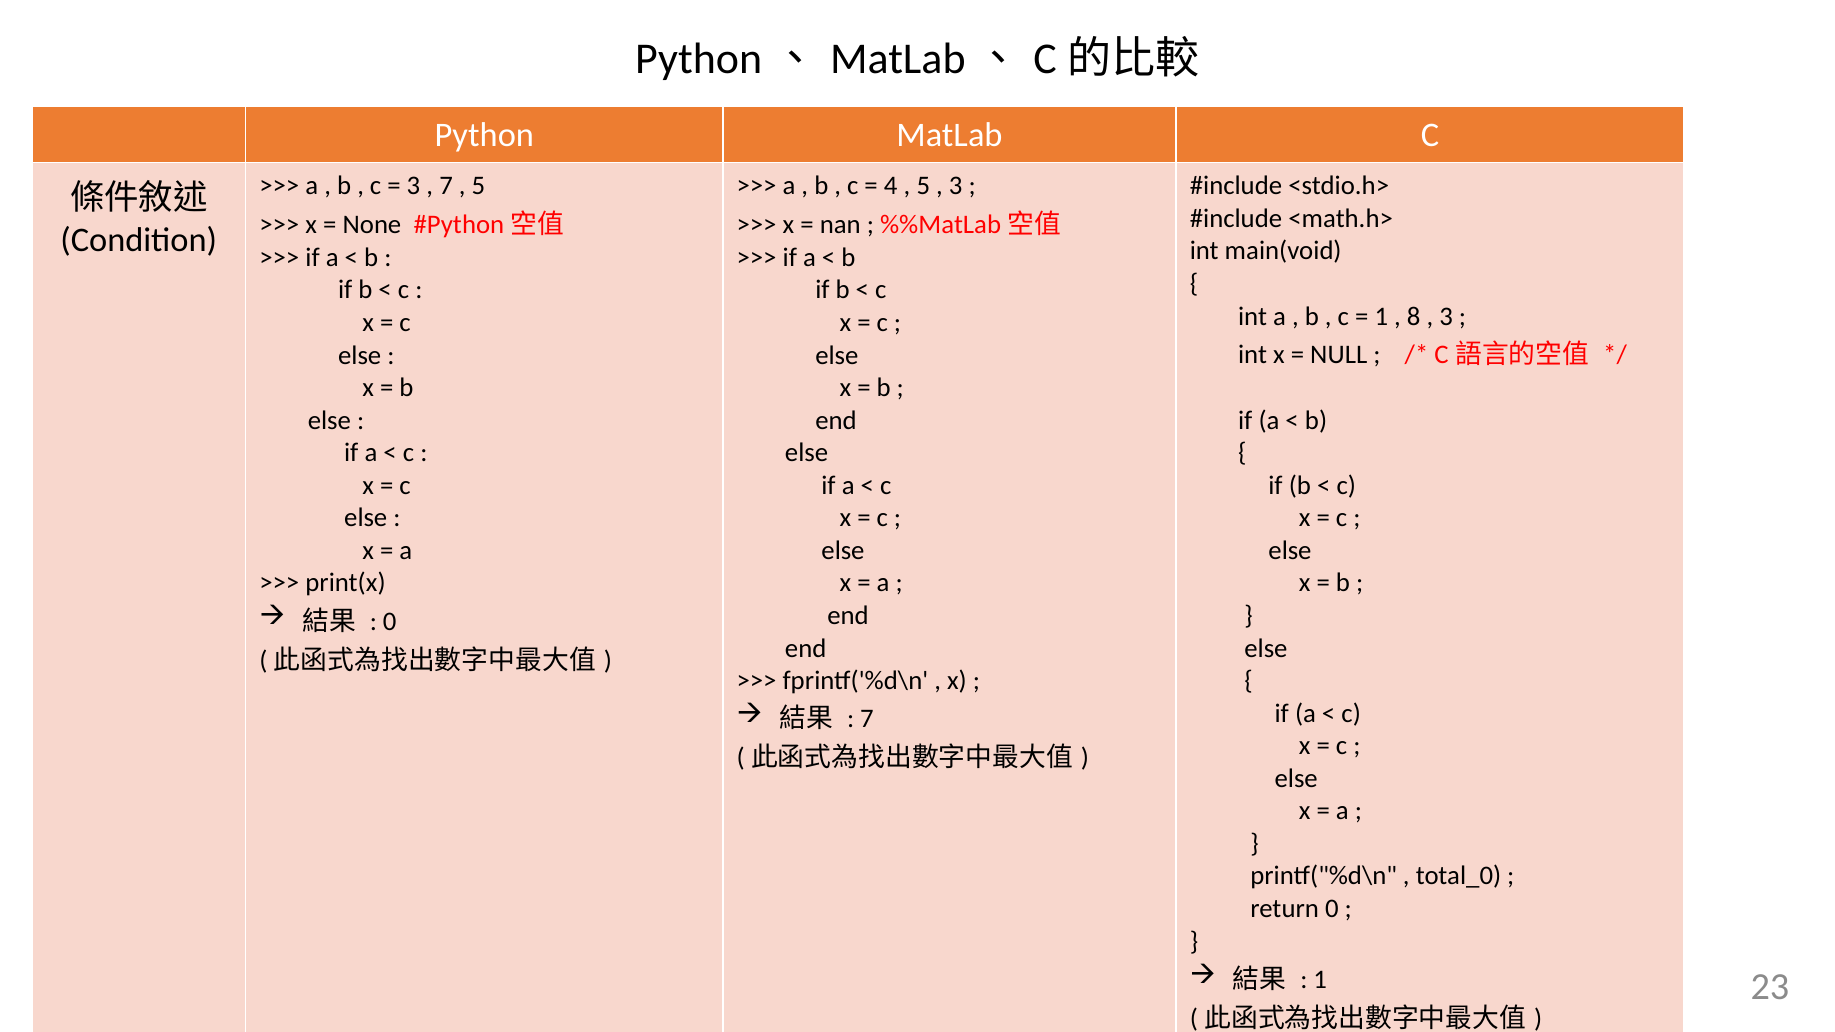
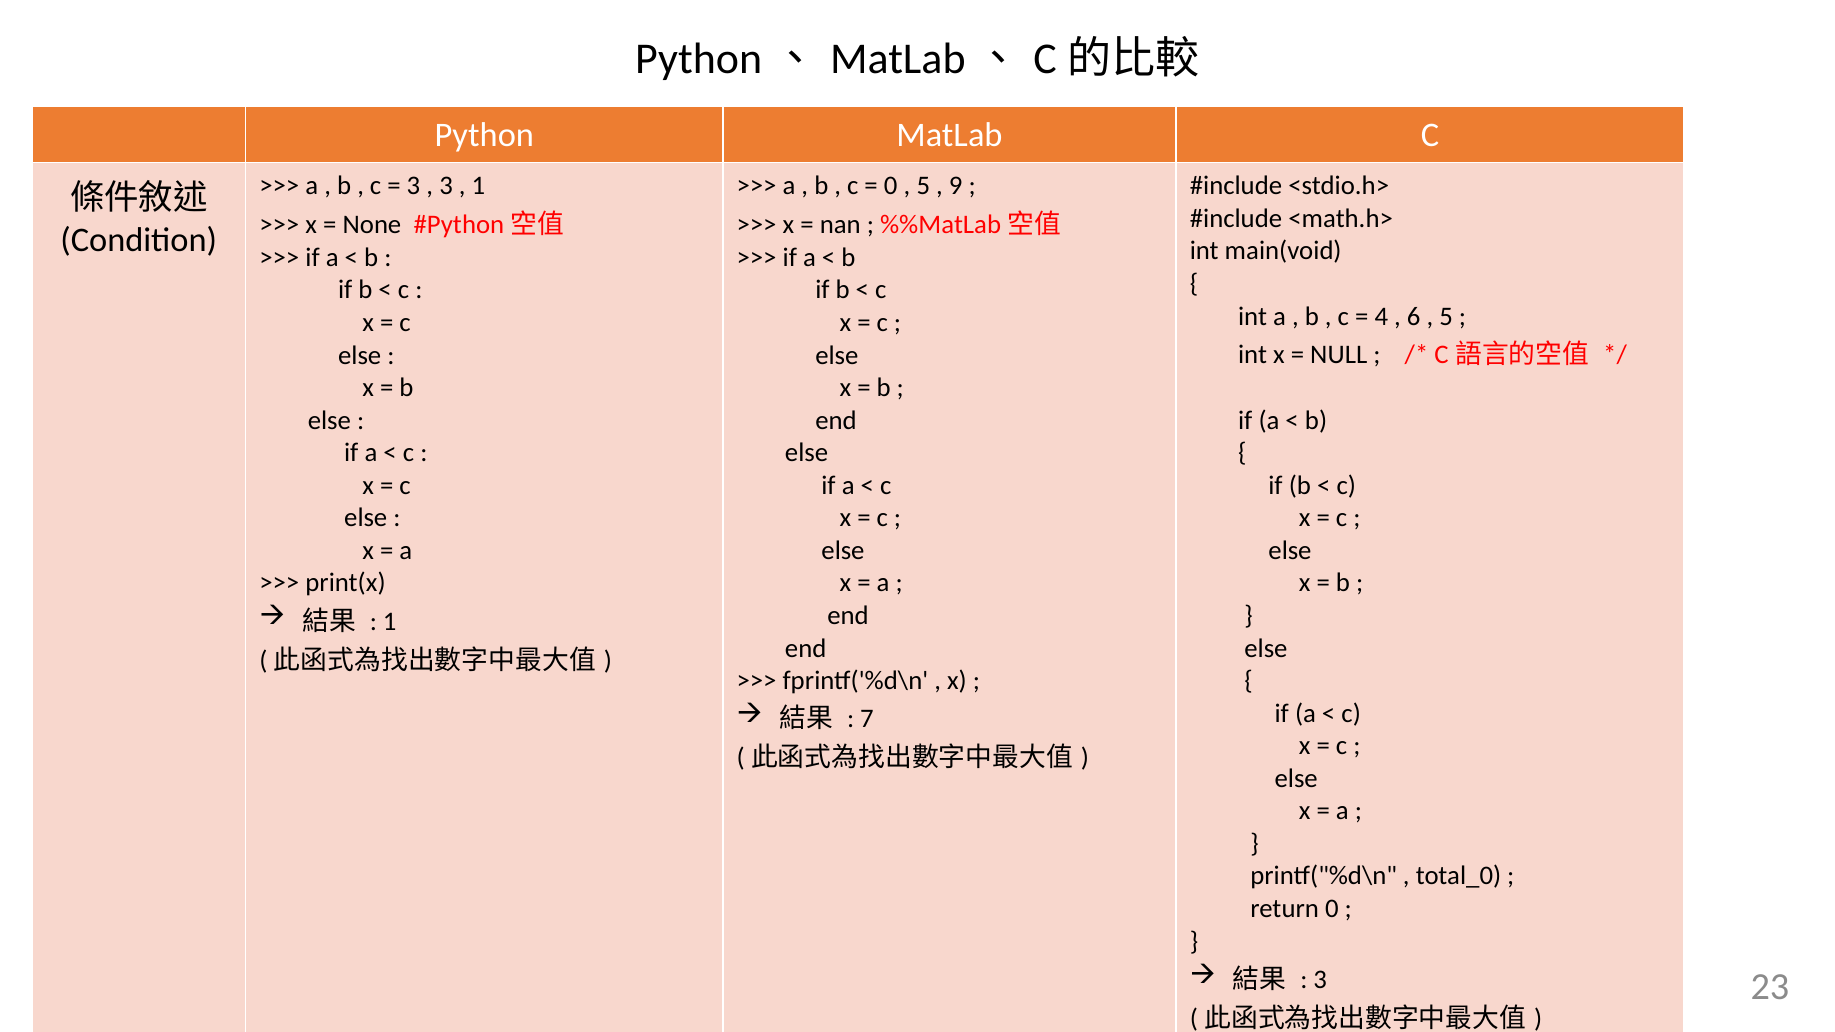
7: 7 -> 3 (446, 186)
5: 5 -> 1 (478, 186)
4: 4 -> 0 (891, 186)
3: 3 -> 9 (956, 186)
1: 1 -> 4 (1381, 316)
8: 8 -> 6 (1414, 316)
3: 3 -> 5 (1446, 316)
0: 0 -> 1 (390, 622)
1: 1 -> 3 (1320, 980)
